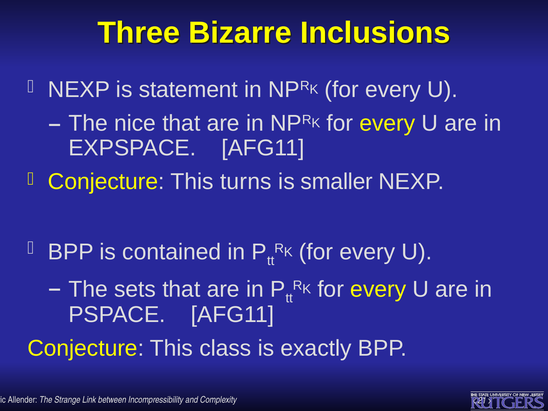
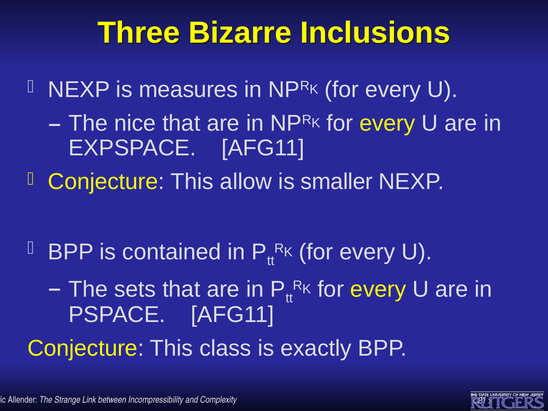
statement: statement -> measures (188, 90)
turns: turns -> allow (246, 182)
